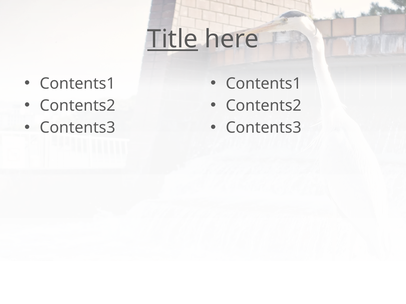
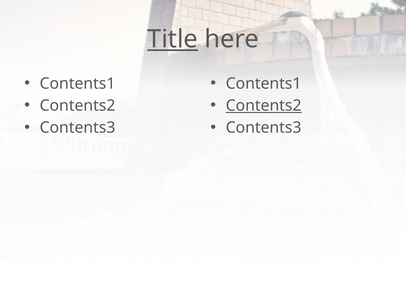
Contents2 underline: none -> present (264, 106)
